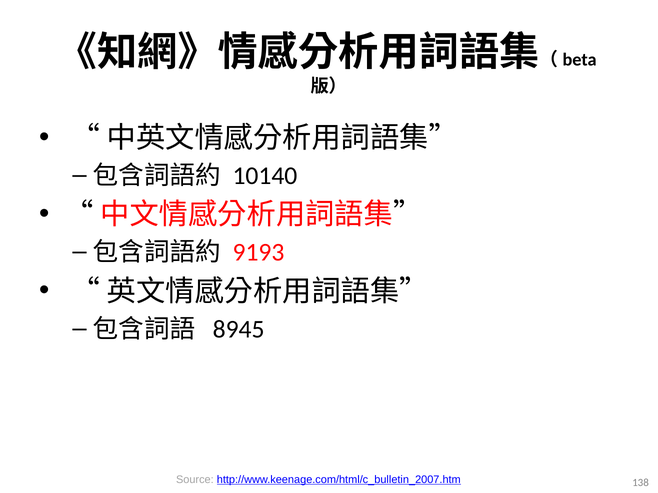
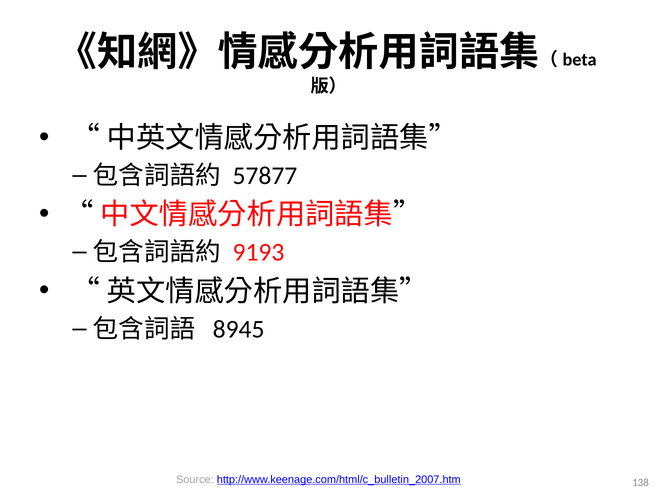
10140: 10140 -> 57877 (265, 176)
